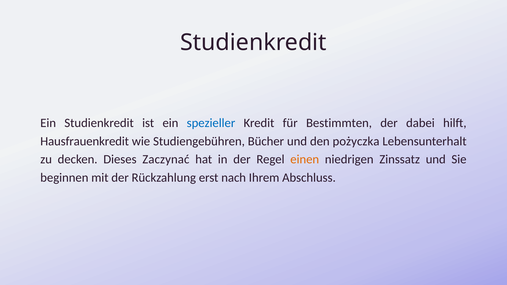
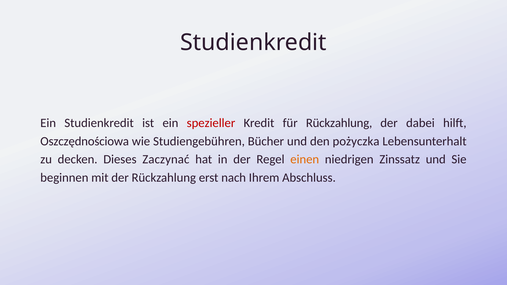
spezieller colour: blue -> red (211, 123)
für Bestimmten: Bestimmten -> Rückzahlung (339, 123)
Hausfrauenkredit: Hausfrauenkredit -> Oszczędnościowa (85, 141)
